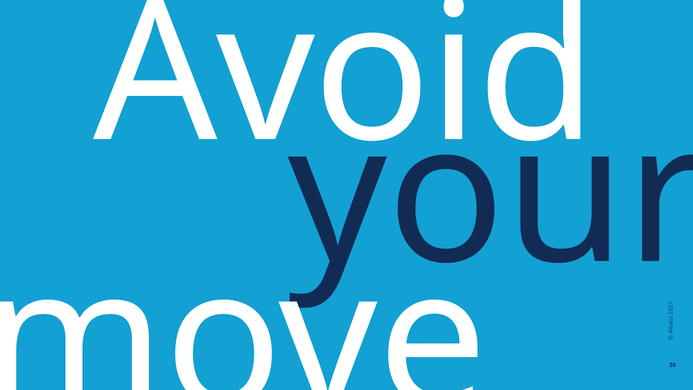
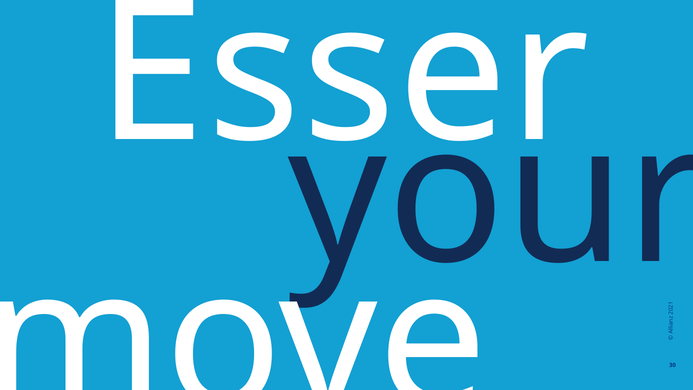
Avoid: Avoid -> Esser (343, 75)
